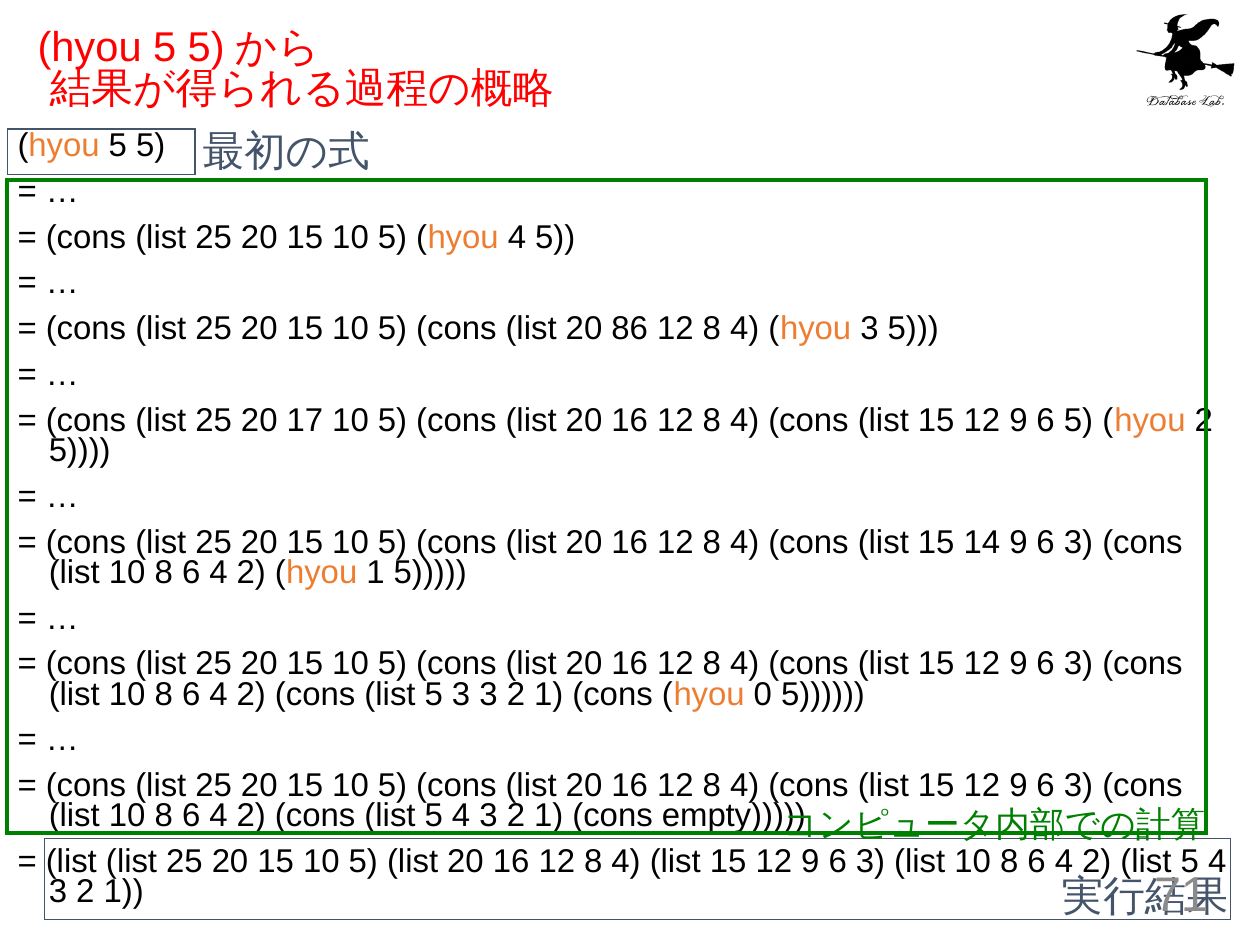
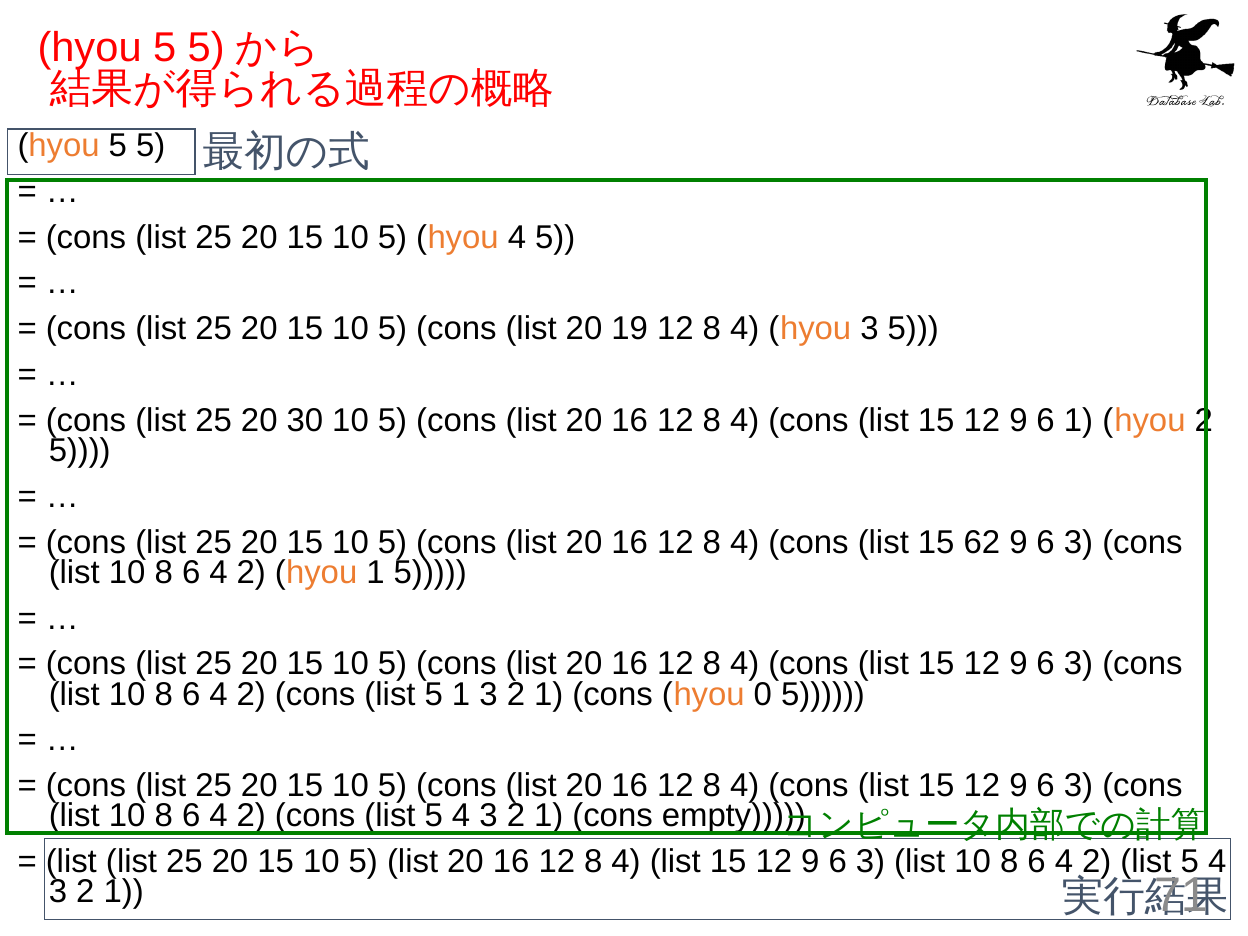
86: 86 -> 19 (630, 329)
17: 17 -> 30 (305, 420)
6 5: 5 -> 1 (1079, 420)
14: 14 -> 62 (982, 542)
5 3: 3 -> 1 (461, 694)
